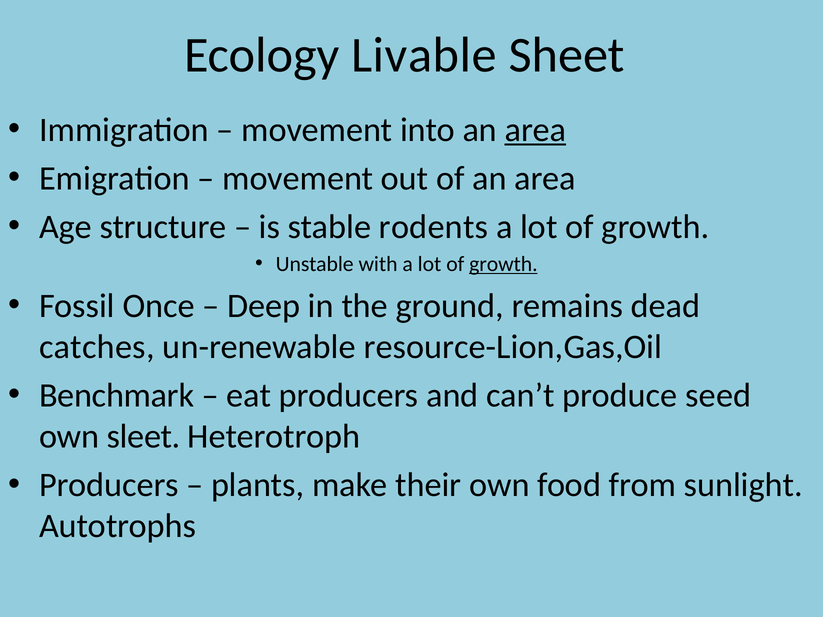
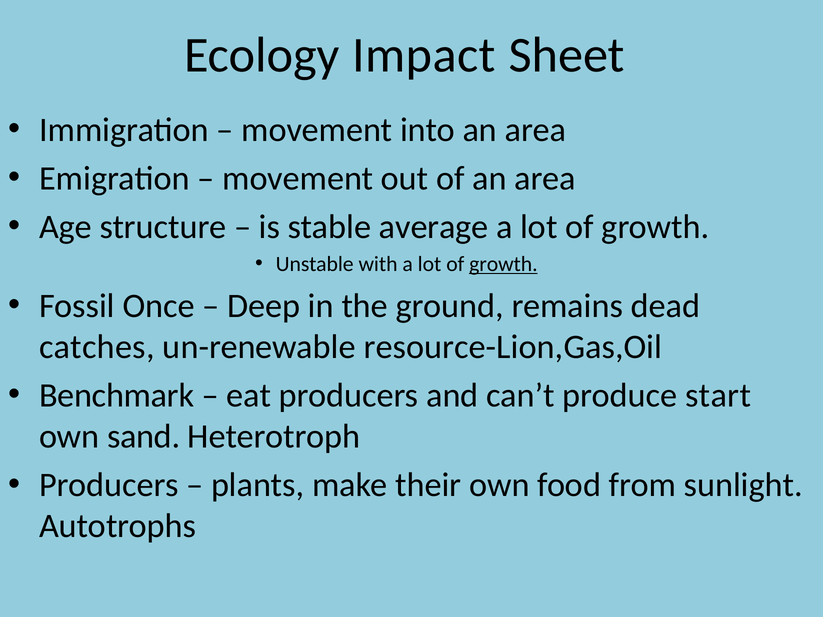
Livable: Livable -> Impact (424, 55)
area underline: present -> none (535, 130)
rodents: rodents -> average (434, 227)
seed: seed -> start (718, 396)
sleet: sleet -> sand (144, 437)
